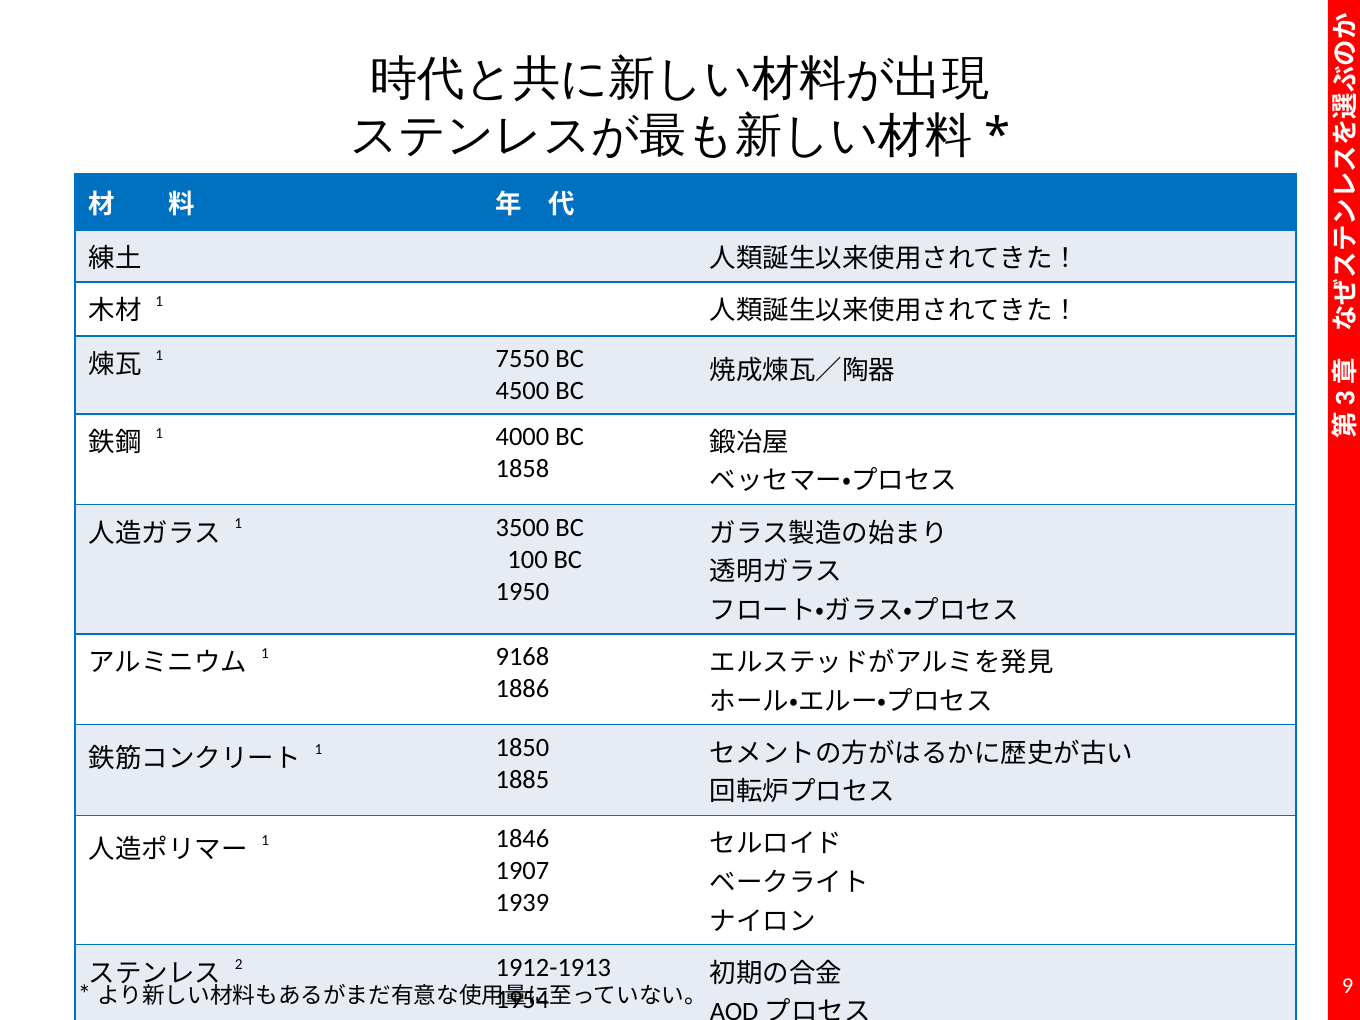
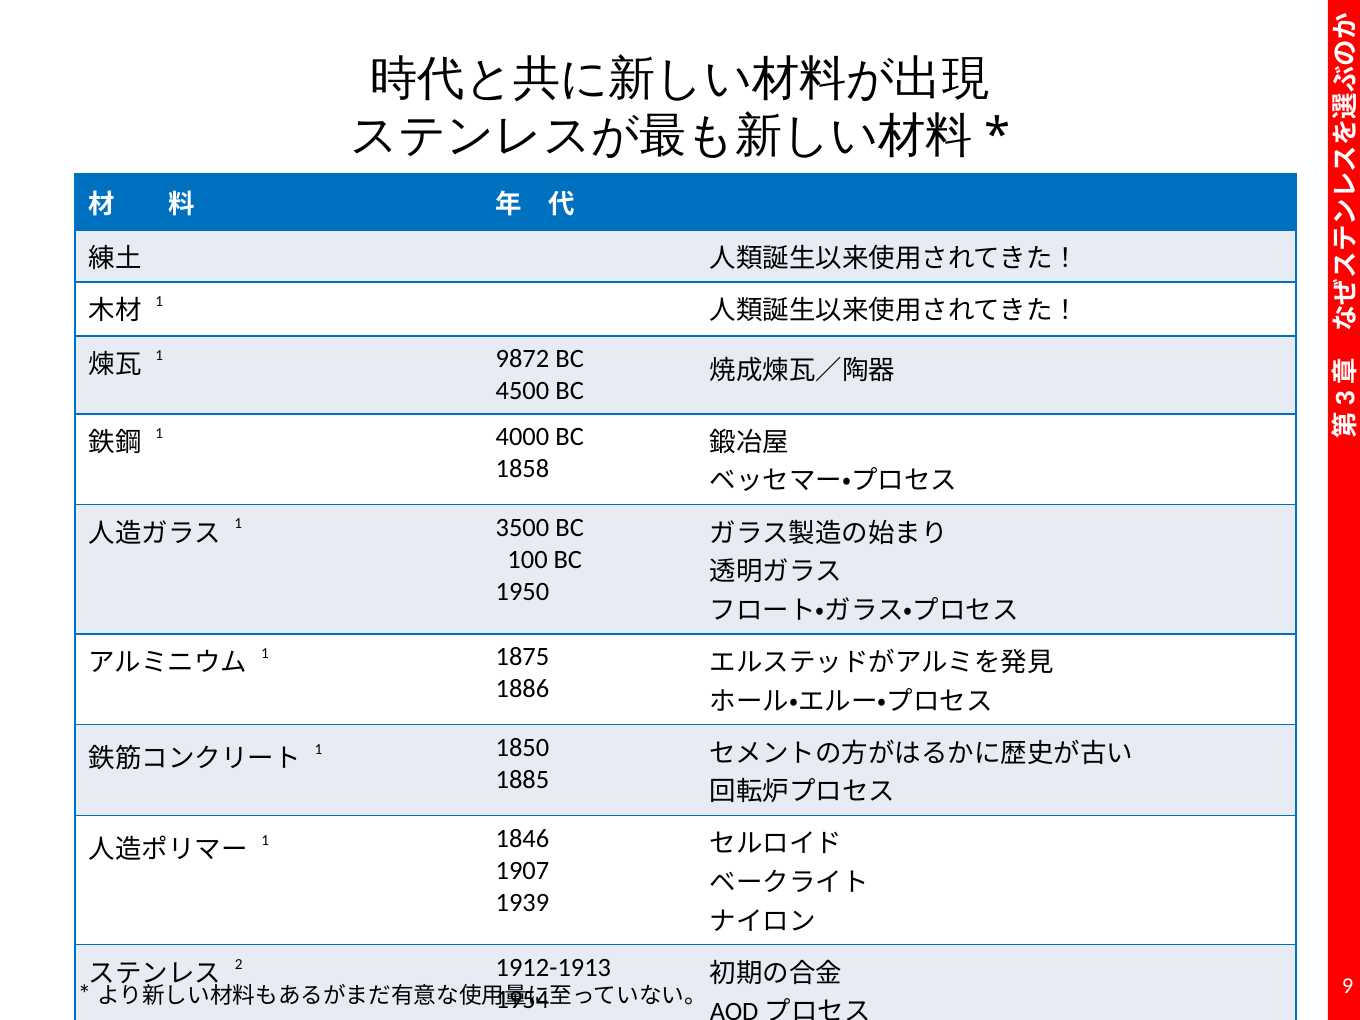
7550: 7550 -> 9872 (522, 359)
9168: 9168 -> 1875 (522, 657)
